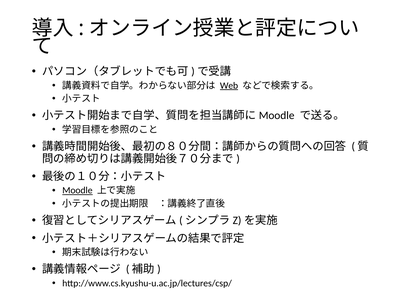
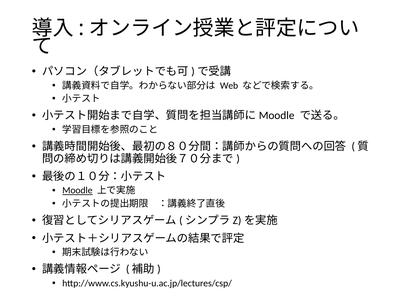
Web underline: present -> none (229, 85)
